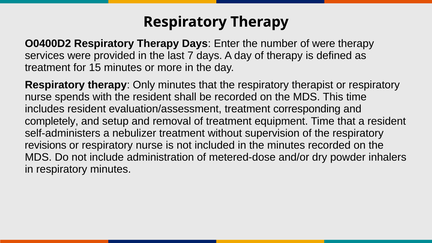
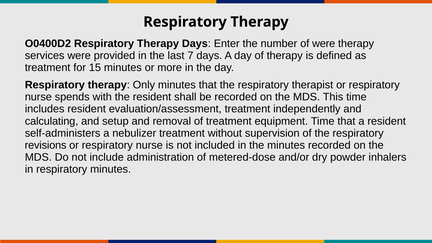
corresponding: corresponding -> independently (307, 109)
completely: completely -> calculating (52, 121)
